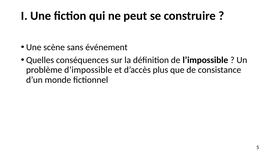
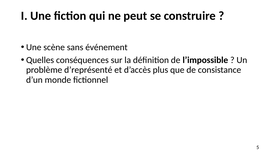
d’impossible: d’impossible -> d’représenté (88, 70)
